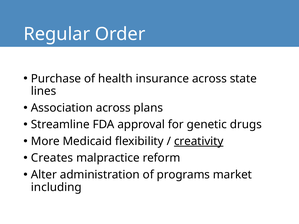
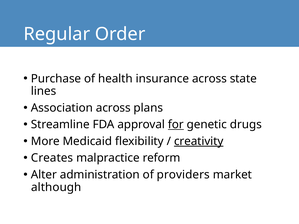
for underline: none -> present (176, 125)
programs: programs -> providers (183, 175)
including: including -> although (56, 187)
